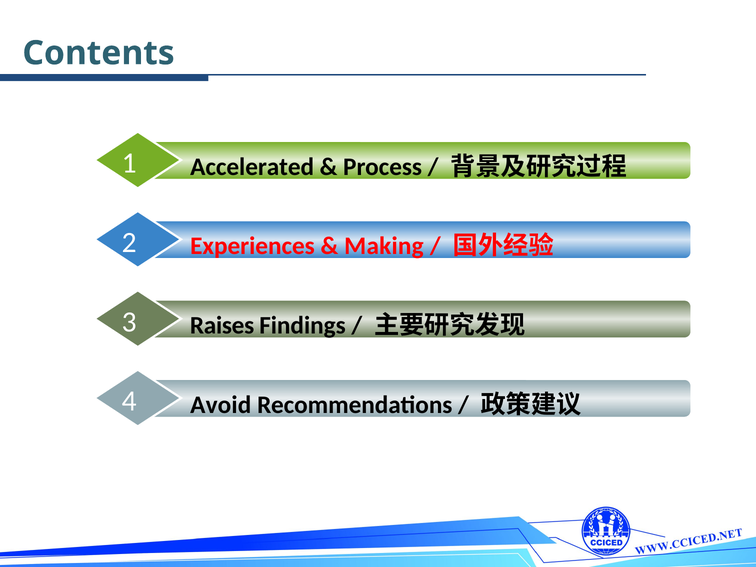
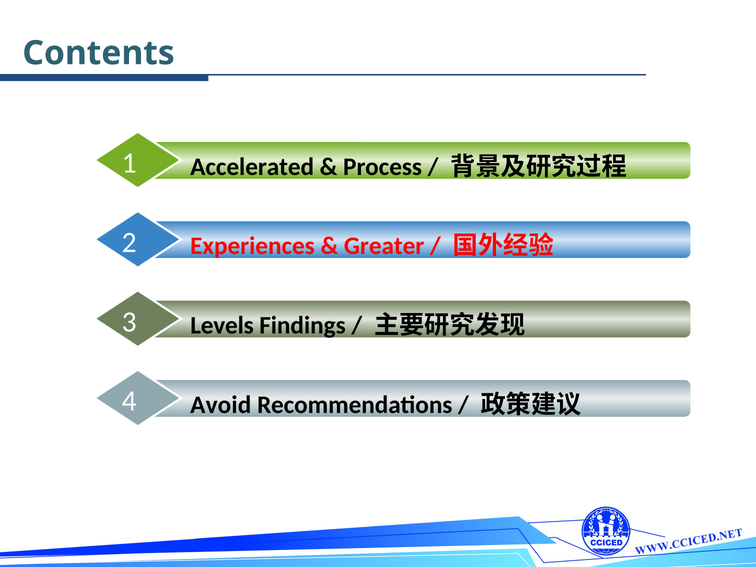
Making: Making -> Greater (384, 246)
Raises: Raises -> Levels (222, 325)
